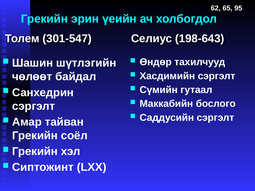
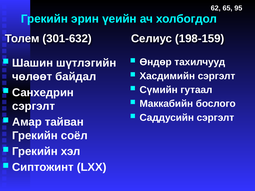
301-547: 301-547 -> 301-632 (67, 39)
198-643: 198-643 -> 198-159 (200, 39)
